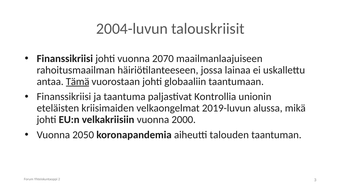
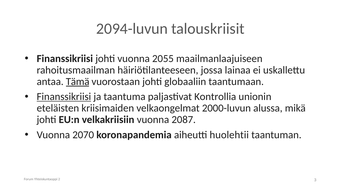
2004-luvun: 2004-luvun -> 2094-luvun (132, 29)
2070: 2070 -> 2055 (163, 59)
Finanssikriisi underline: none -> present (64, 97)
2019-luvun: 2019-luvun -> 2000-luvun (226, 108)
2000: 2000 -> 2087 (184, 120)
2050: 2050 -> 2070 (83, 135)
talouden: talouden -> huolehtii (229, 135)
